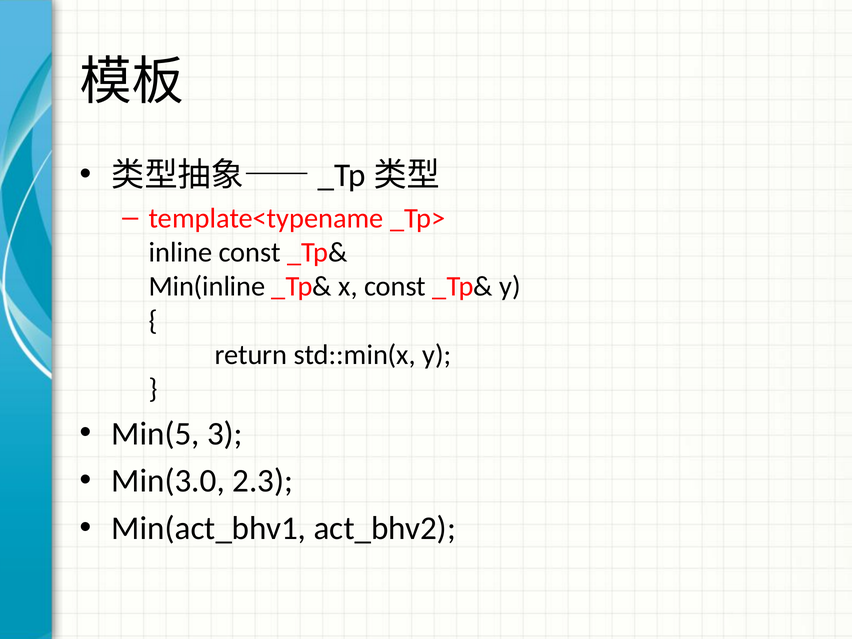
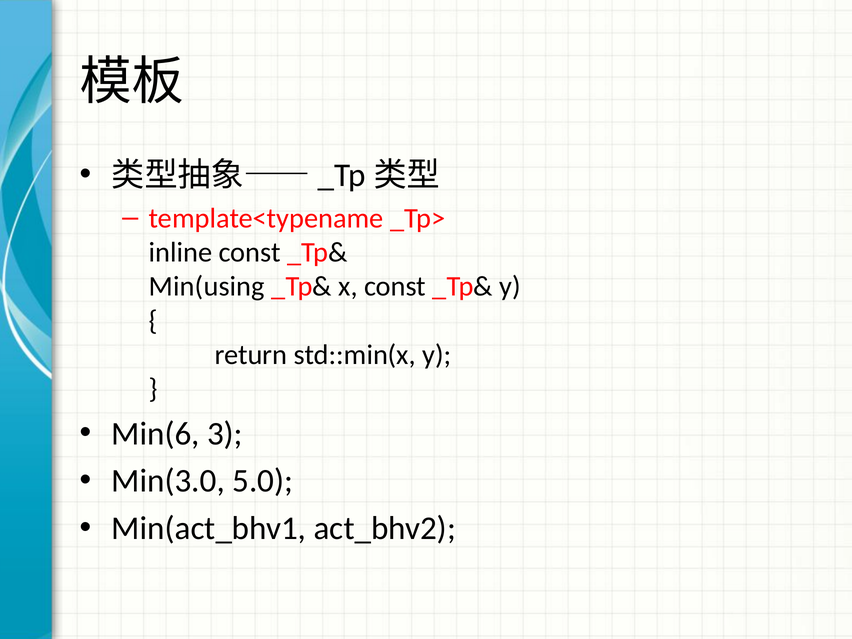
Min(inline: Min(inline -> Min(using (207, 287)
Min(5: Min(5 -> Min(6 (156, 434)
2.3: 2.3 -> 5.0 (263, 481)
